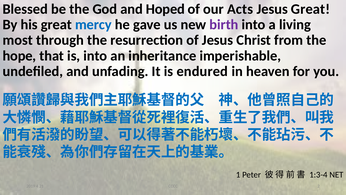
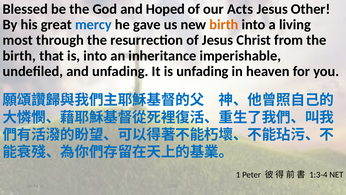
Jesus Great: Great -> Other (311, 9)
birth colour: purple -> orange (224, 25)
hope: hope -> birth (19, 56)
is endured: endured -> unfading (202, 71)
